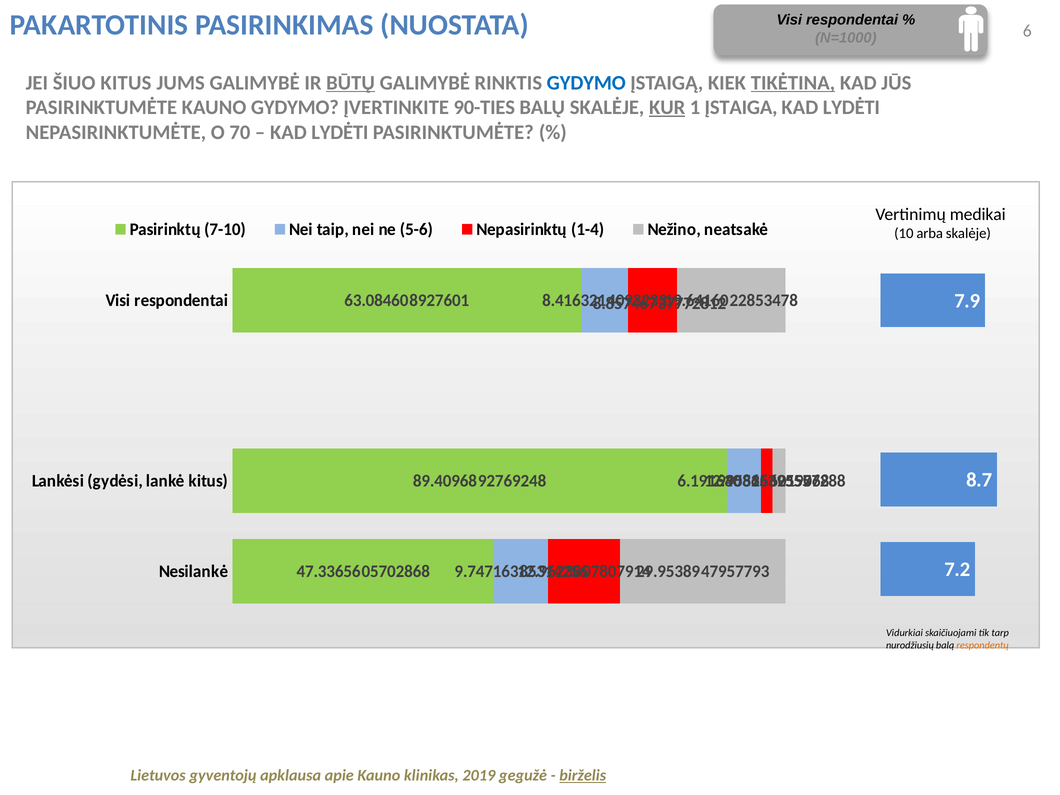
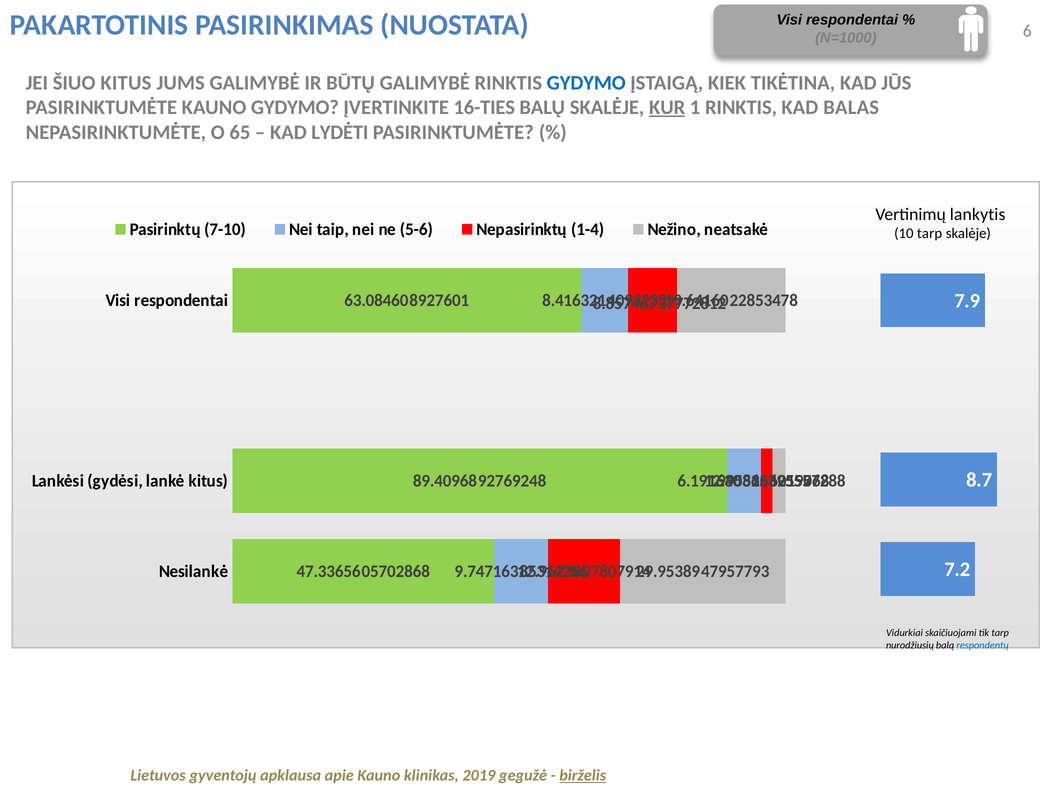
BŪTŲ underline: present -> none (351, 83)
TIKĖTINA underline: present -> none (793, 83)
90-TIES: 90-TIES -> 16-TIES (484, 107)
1 ĮSTAIGA: ĮSTAIGA -> RINKTIS (741, 107)
LYDĖTI: LYDĖTI -> BALAS (851, 107)
70: 70 -> 65 (240, 132)
medikai: medikai -> lankytis (978, 214)
10 arba: arba -> tarp (930, 233)
respondentų colour: orange -> blue (983, 645)
